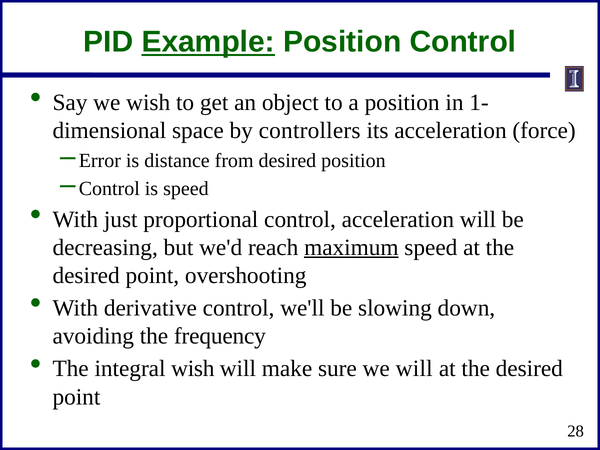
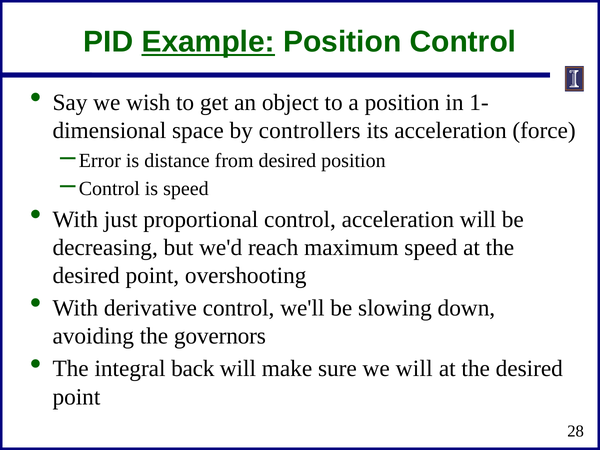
maximum underline: present -> none (351, 247)
frequency: frequency -> governors (220, 336)
integral wish: wish -> back (193, 369)
